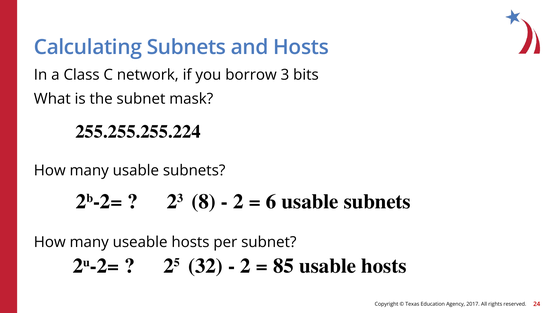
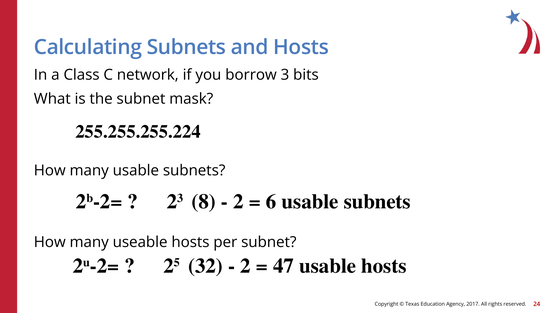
85: 85 -> 47 (284, 266)
